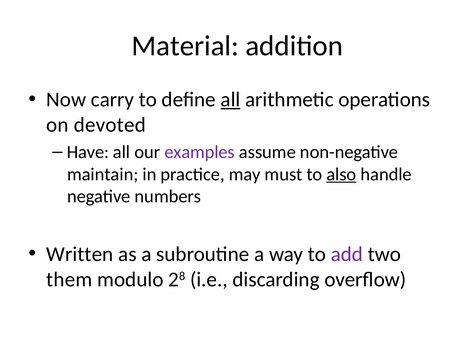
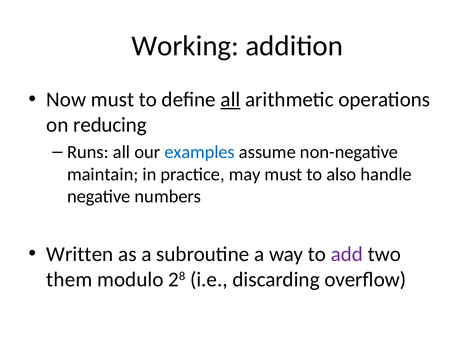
Material: Material -> Working (185, 46)
Now carry: carry -> must (112, 100)
devoted: devoted -> reducing (110, 125)
Have: Have -> Runs (88, 152)
examples colour: purple -> blue (200, 152)
also underline: present -> none (341, 174)
